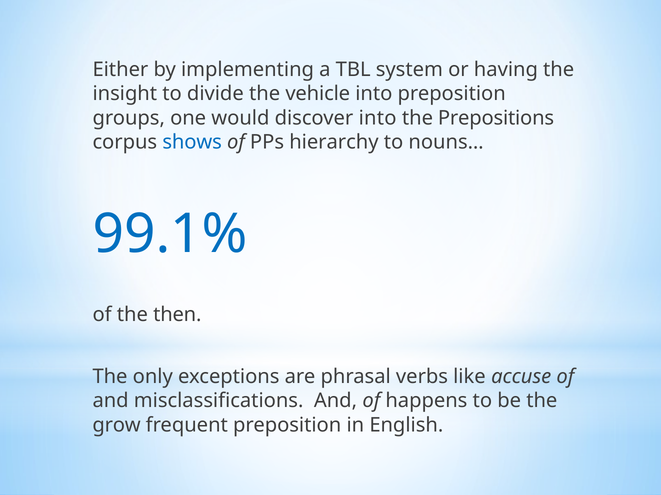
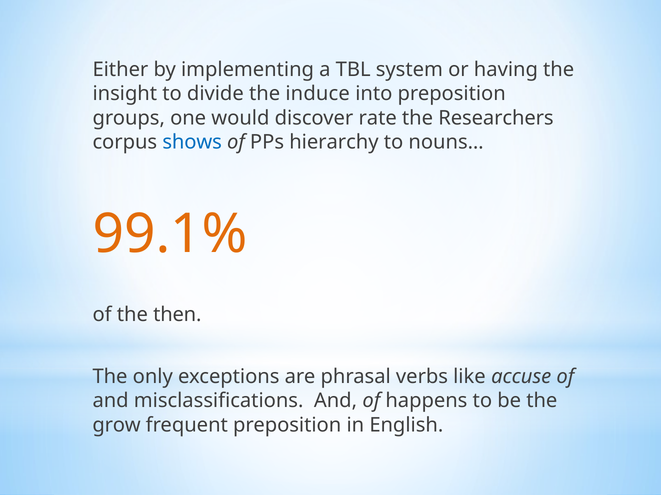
vehicle: vehicle -> induce (318, 94)
discover into: into -> rate (378, 118)
Prepositions: Prepositions -> Researchers (496, 118)
99.1% colour: blue -> orange (170, 235)
